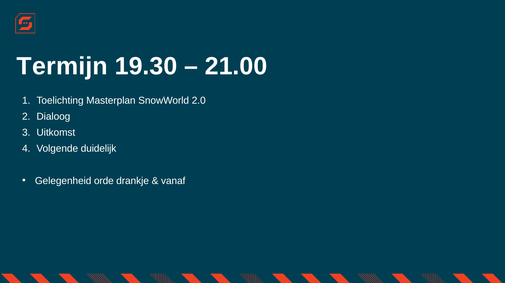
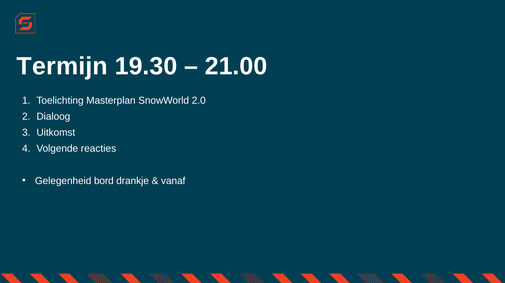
duidelijk: duidelijk -> reacties (98, 149)
orde: orde -> bord (104, 181)
